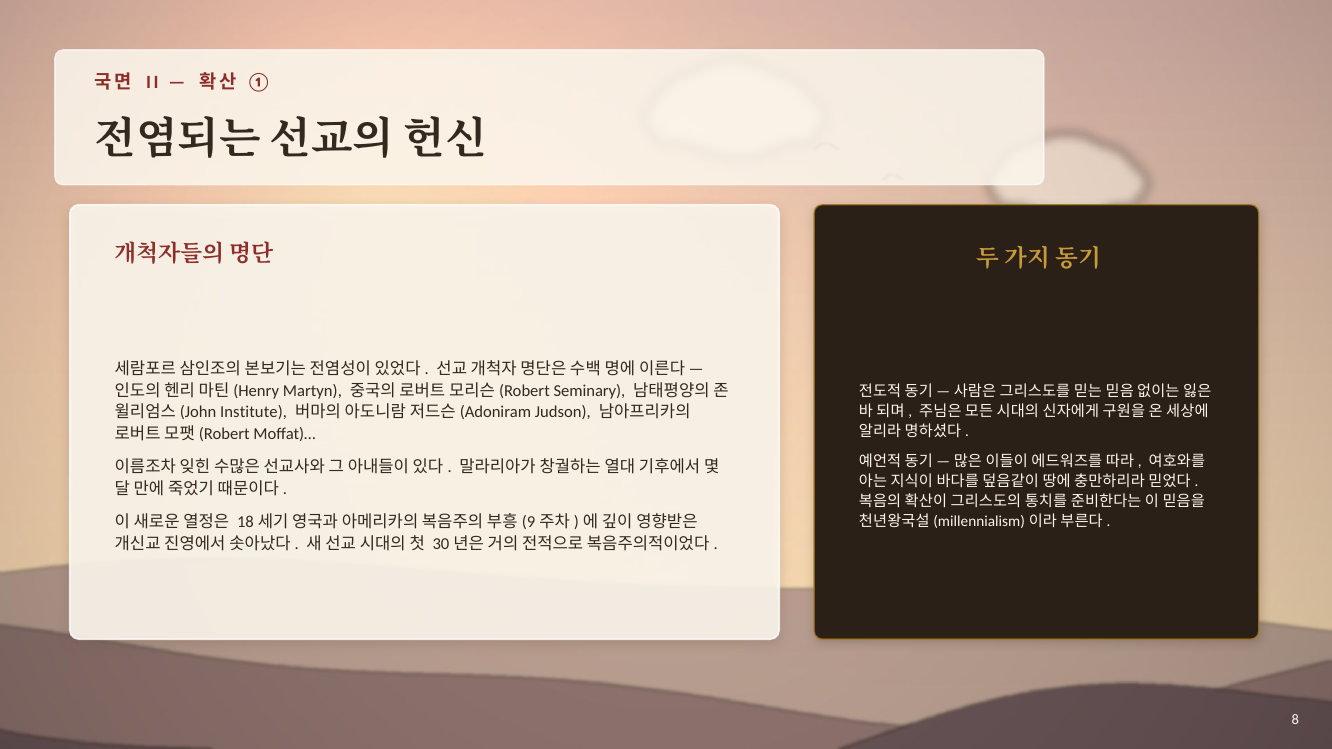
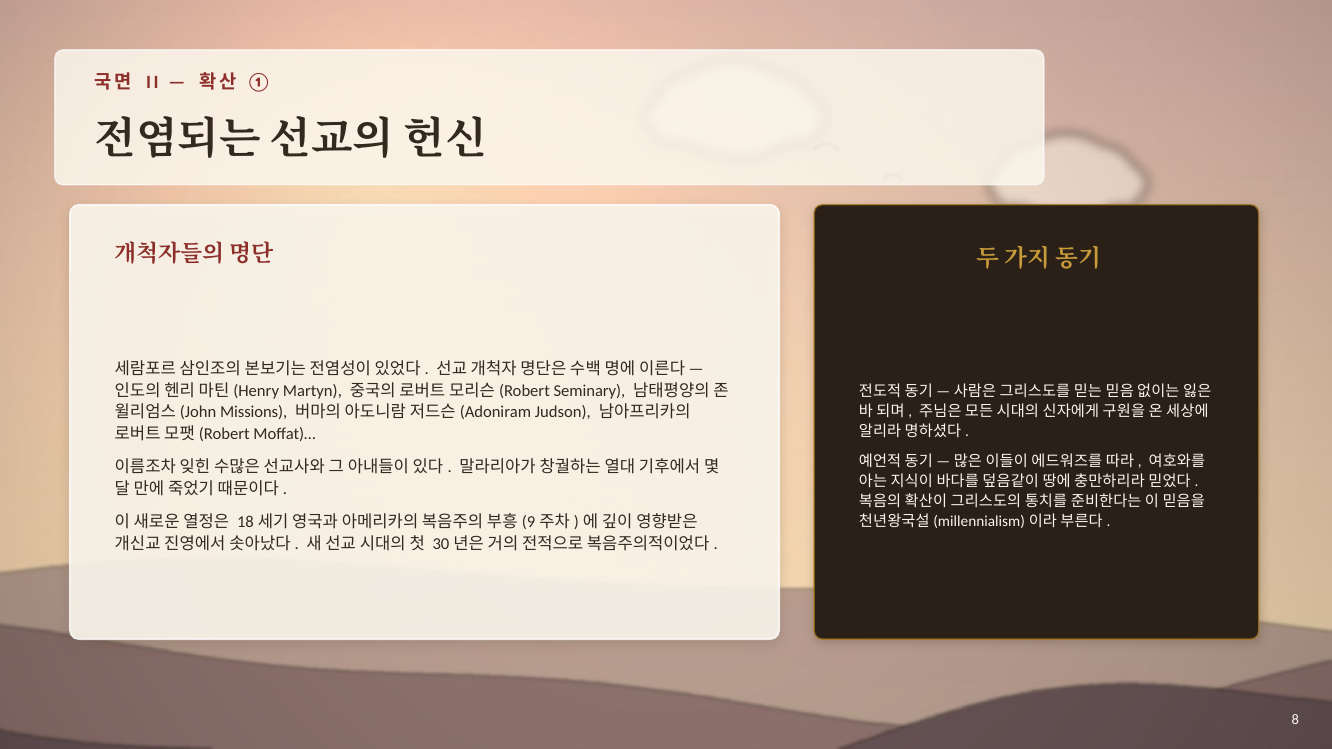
Institute: Institute -> Missions (254, 413)
